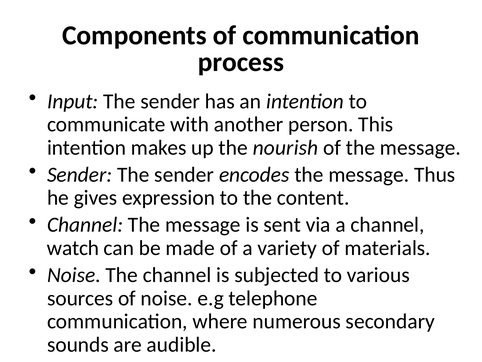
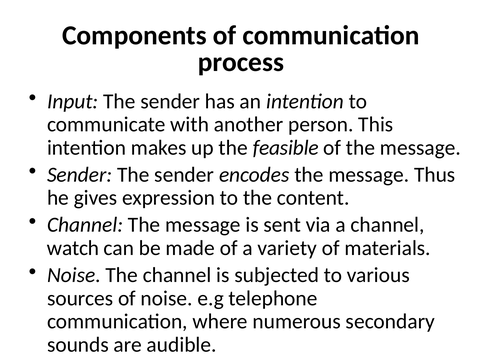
nourish: nourish -> feasible (286, 147)
